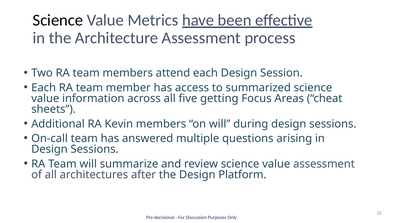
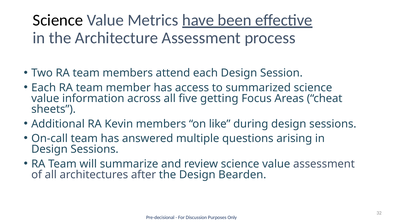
on will: will -> like (220, 124)
Platform: Platform -> Bearden (242, 175)
